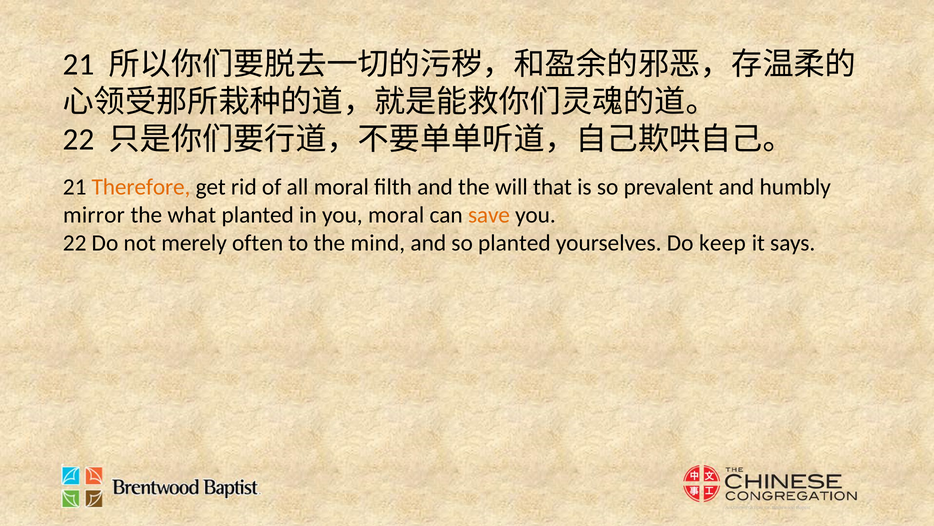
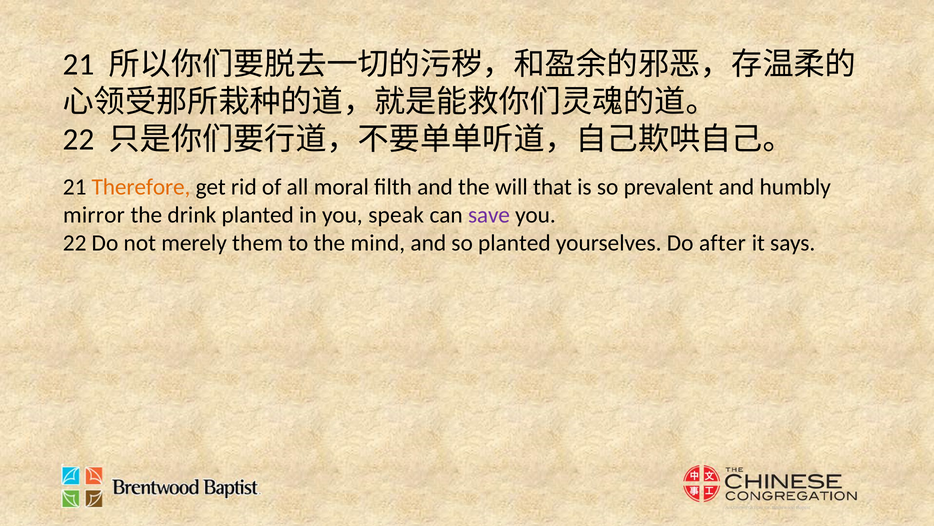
what: what -> drink (192, 215)
you moral: moral -> speak (396, 215)
save colour: orange -> purple (489, 215)
often: often -> them (257, 243)
keep: keep -> after (722, 243)
